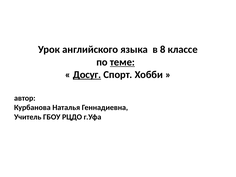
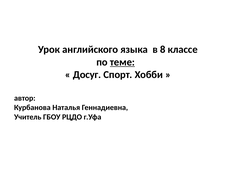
Досуг underline: present -> none (87, 75)
